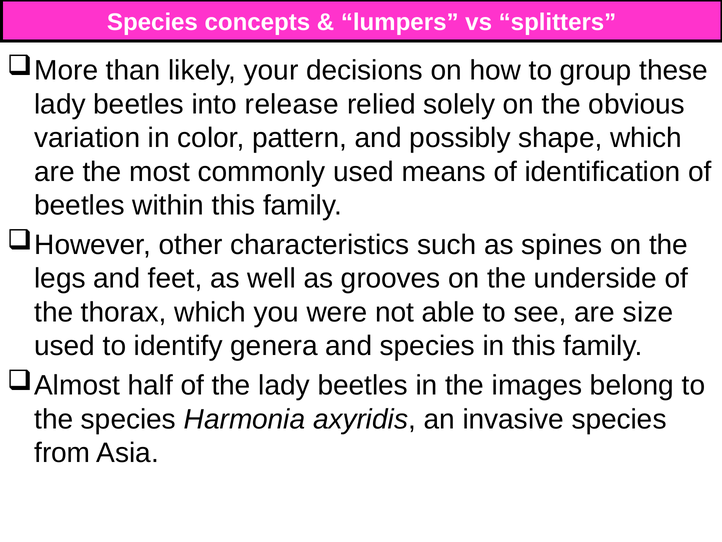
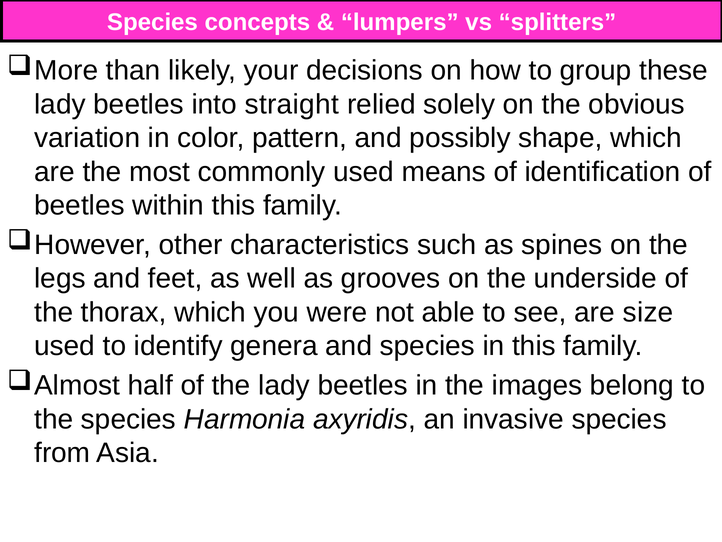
release: release -> straight (292, 104)
